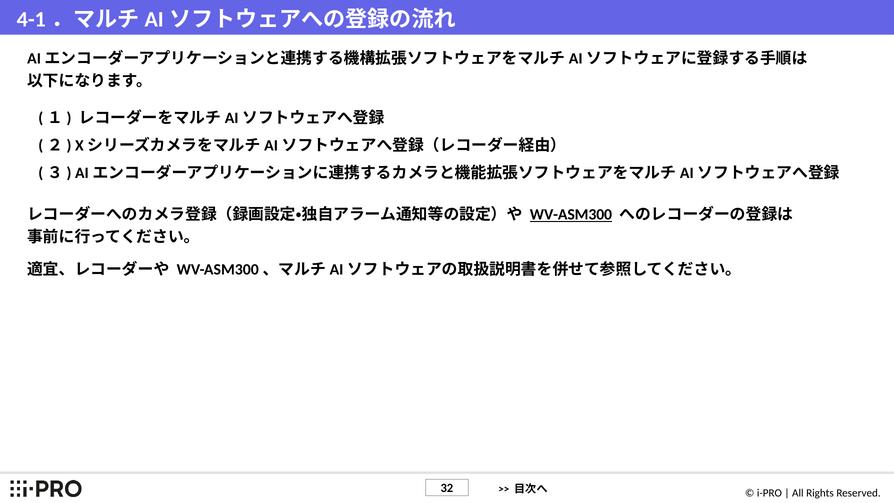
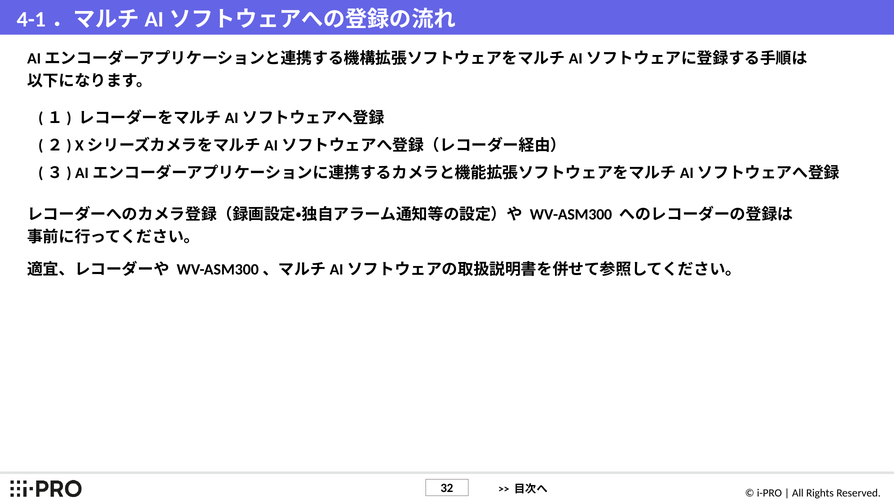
WV-ASM300 underline: present -> none (571, 214)
